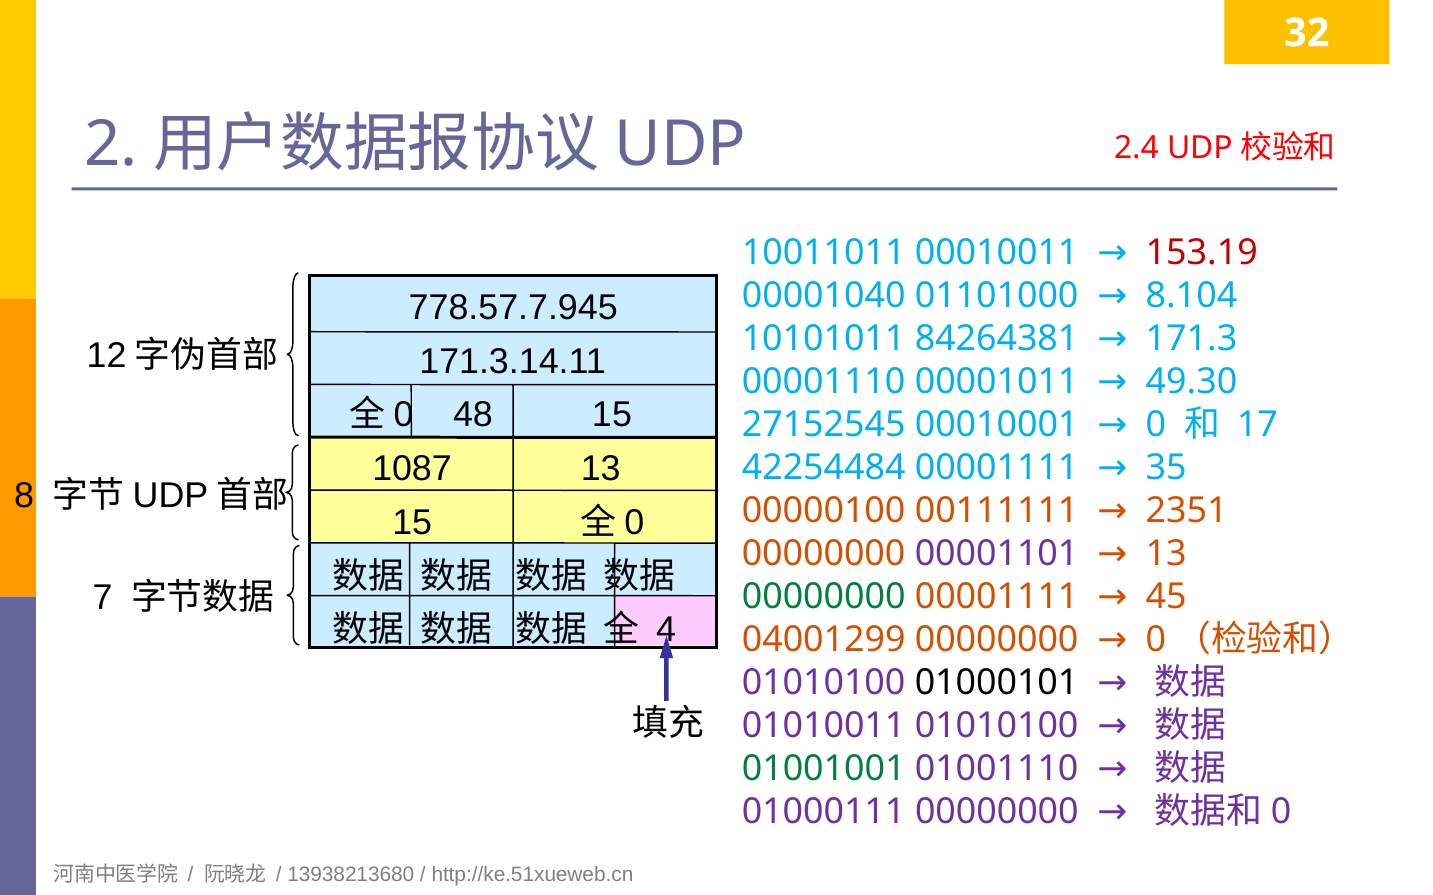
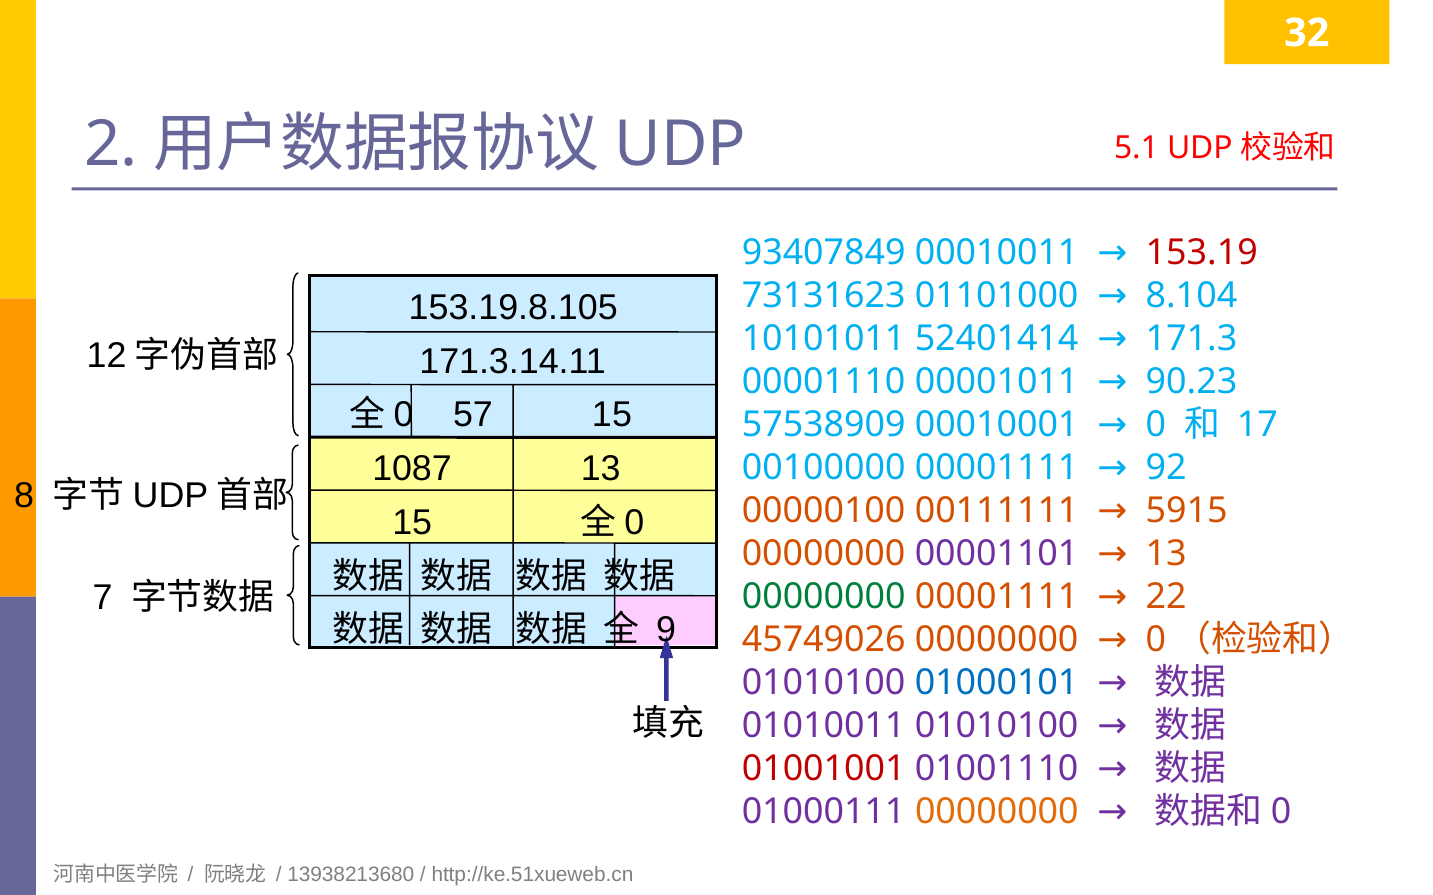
2.4: 2.4 -> 5.1 (1137, 148)
10011011: 10011011 -> 93407849 (824, 253)
00001040: 00001040 -> 73131623 (824, 296)
778.57.7.945: 778.57.7.945 -> 153.19.8.105 (513, 308)
84264381: 84264381 -> 52401414 (997, 339)
49.30: 49.30 -> 90.23 (1191, 382)
48: 48 -> 57 (473, 415)
27152545: 27152545 -> 57538909 (824, 425)
42254484: 42254484 -> 00100000 (824, 468)
35: 35 -> 92 (1166, 468)
2351: 2351 -> 5915 (1187, 511)
45: 45 -> 22 (1166, 597)
4: 4 -> 9 (666, 630)
04001299: 04001299 -> 45749026 (824, 640)
01000101 colour: black -> blue (997, 683)
01001001 colour: green -> red (824, 769)
00000000 colour: purple -> orange (997, 812)
